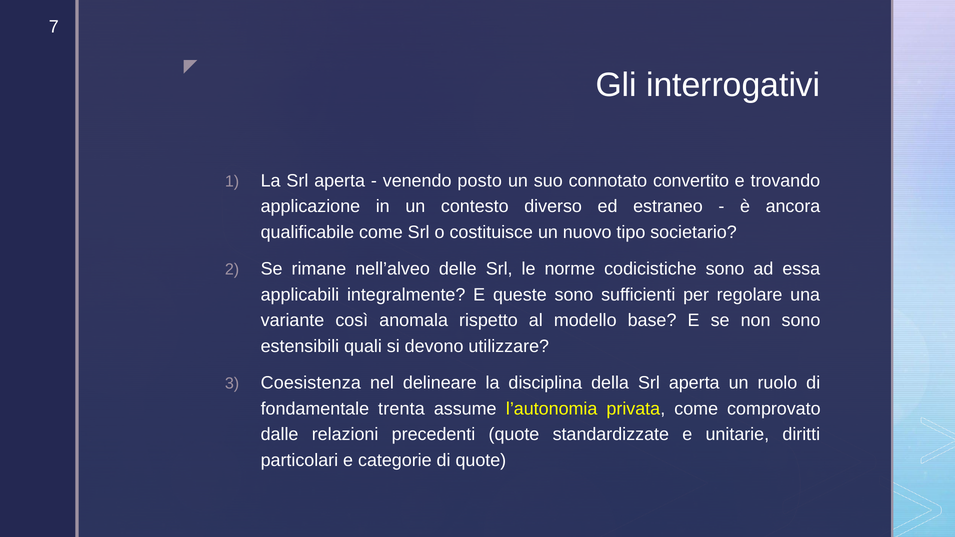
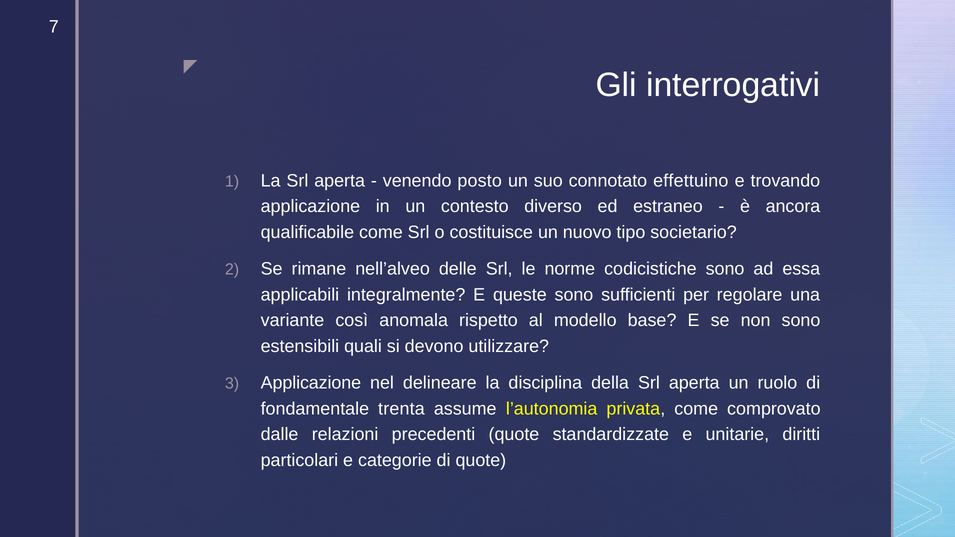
convertito: convertito -> effettuino (691, 181)
Coesistenza: Coesistenza -> Applicazione (311, 383)
